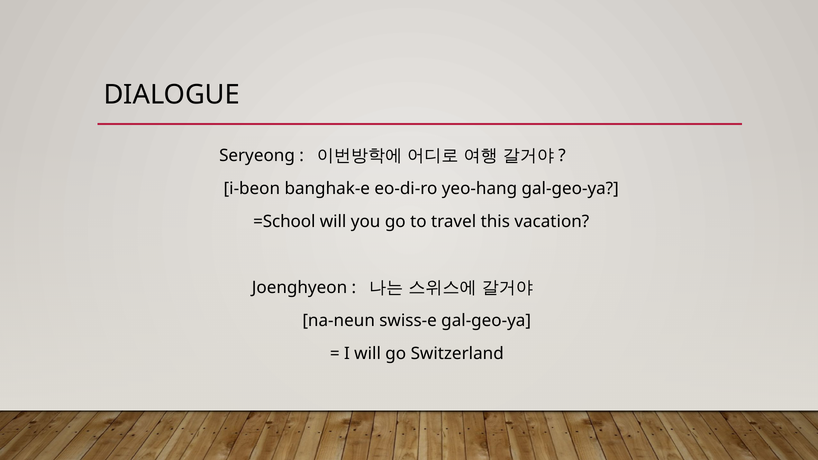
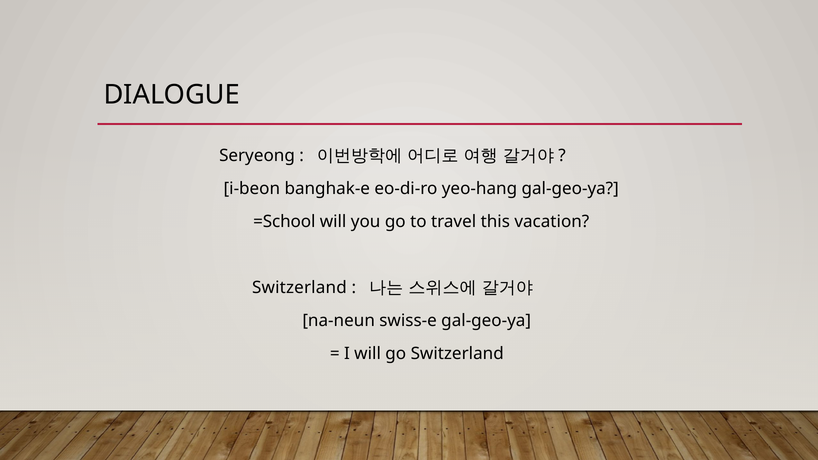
Joenghyeon: Joenghyeon -> Switzerland (299, 288)
